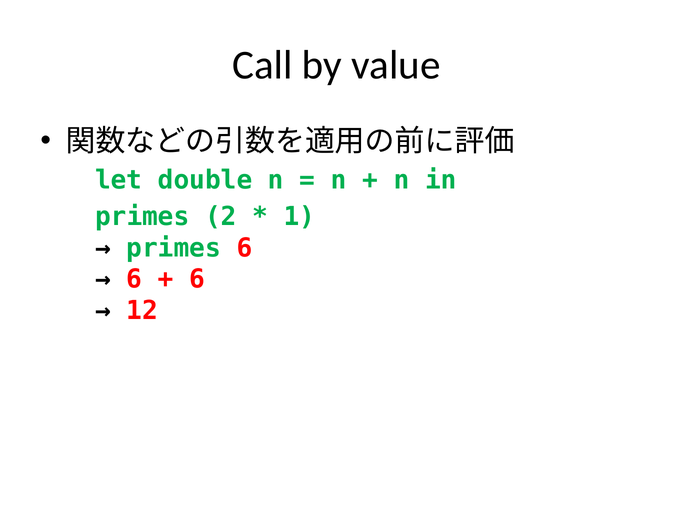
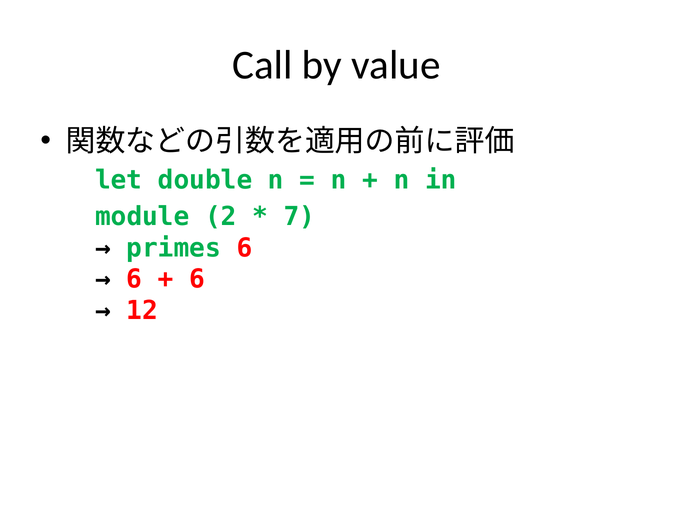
primes: primes -> module (142, 216)
1: 1 -> 7 (299, 216)
